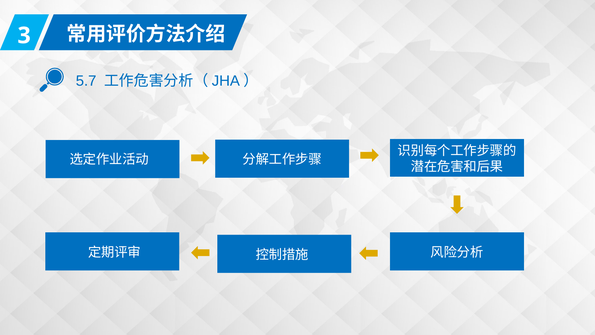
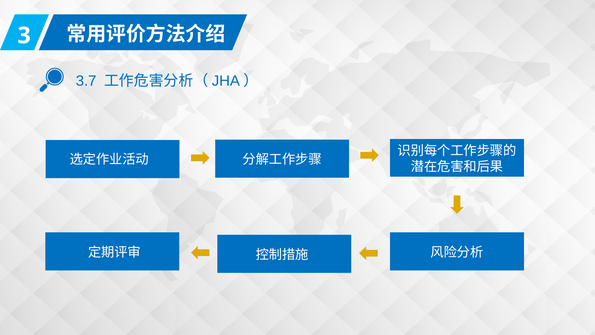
5.7: 5.7 -> 3.7 (86, 81)
